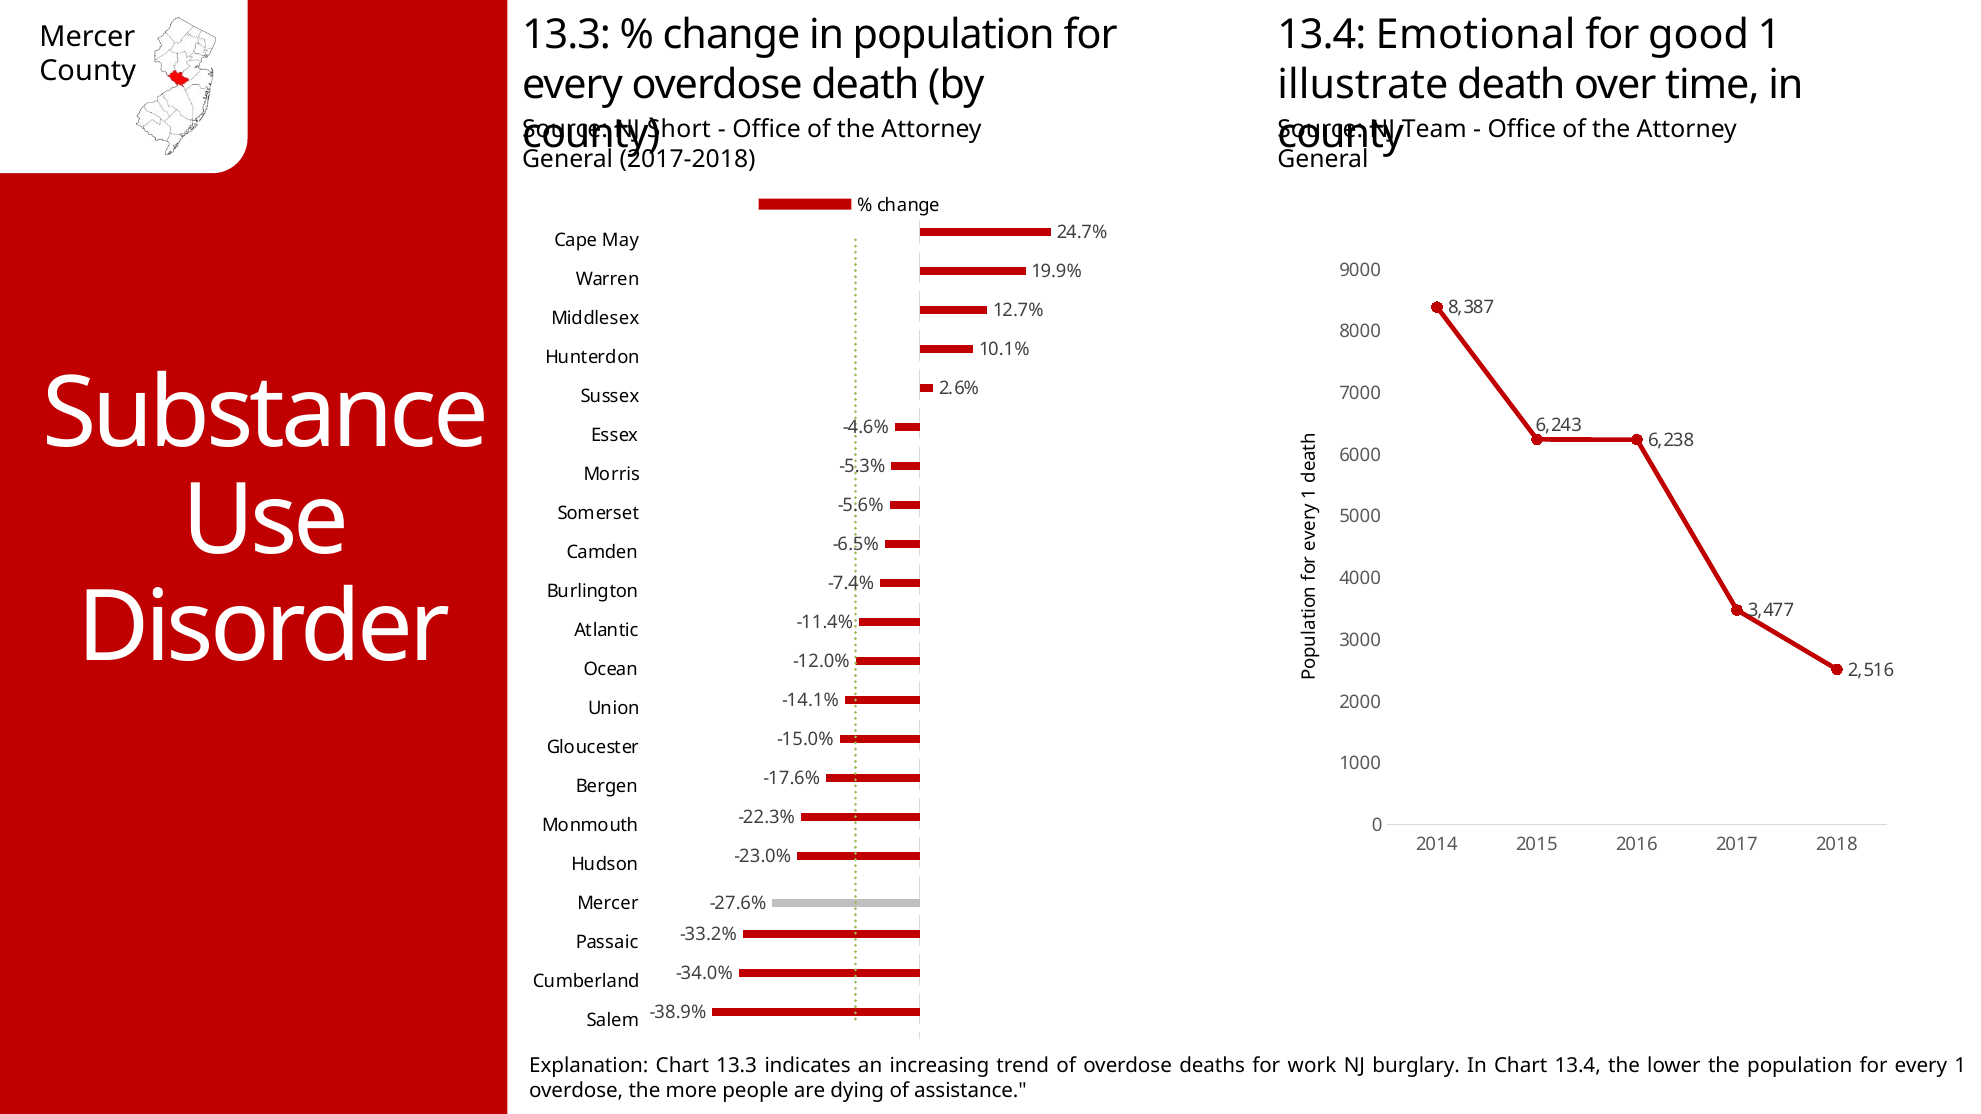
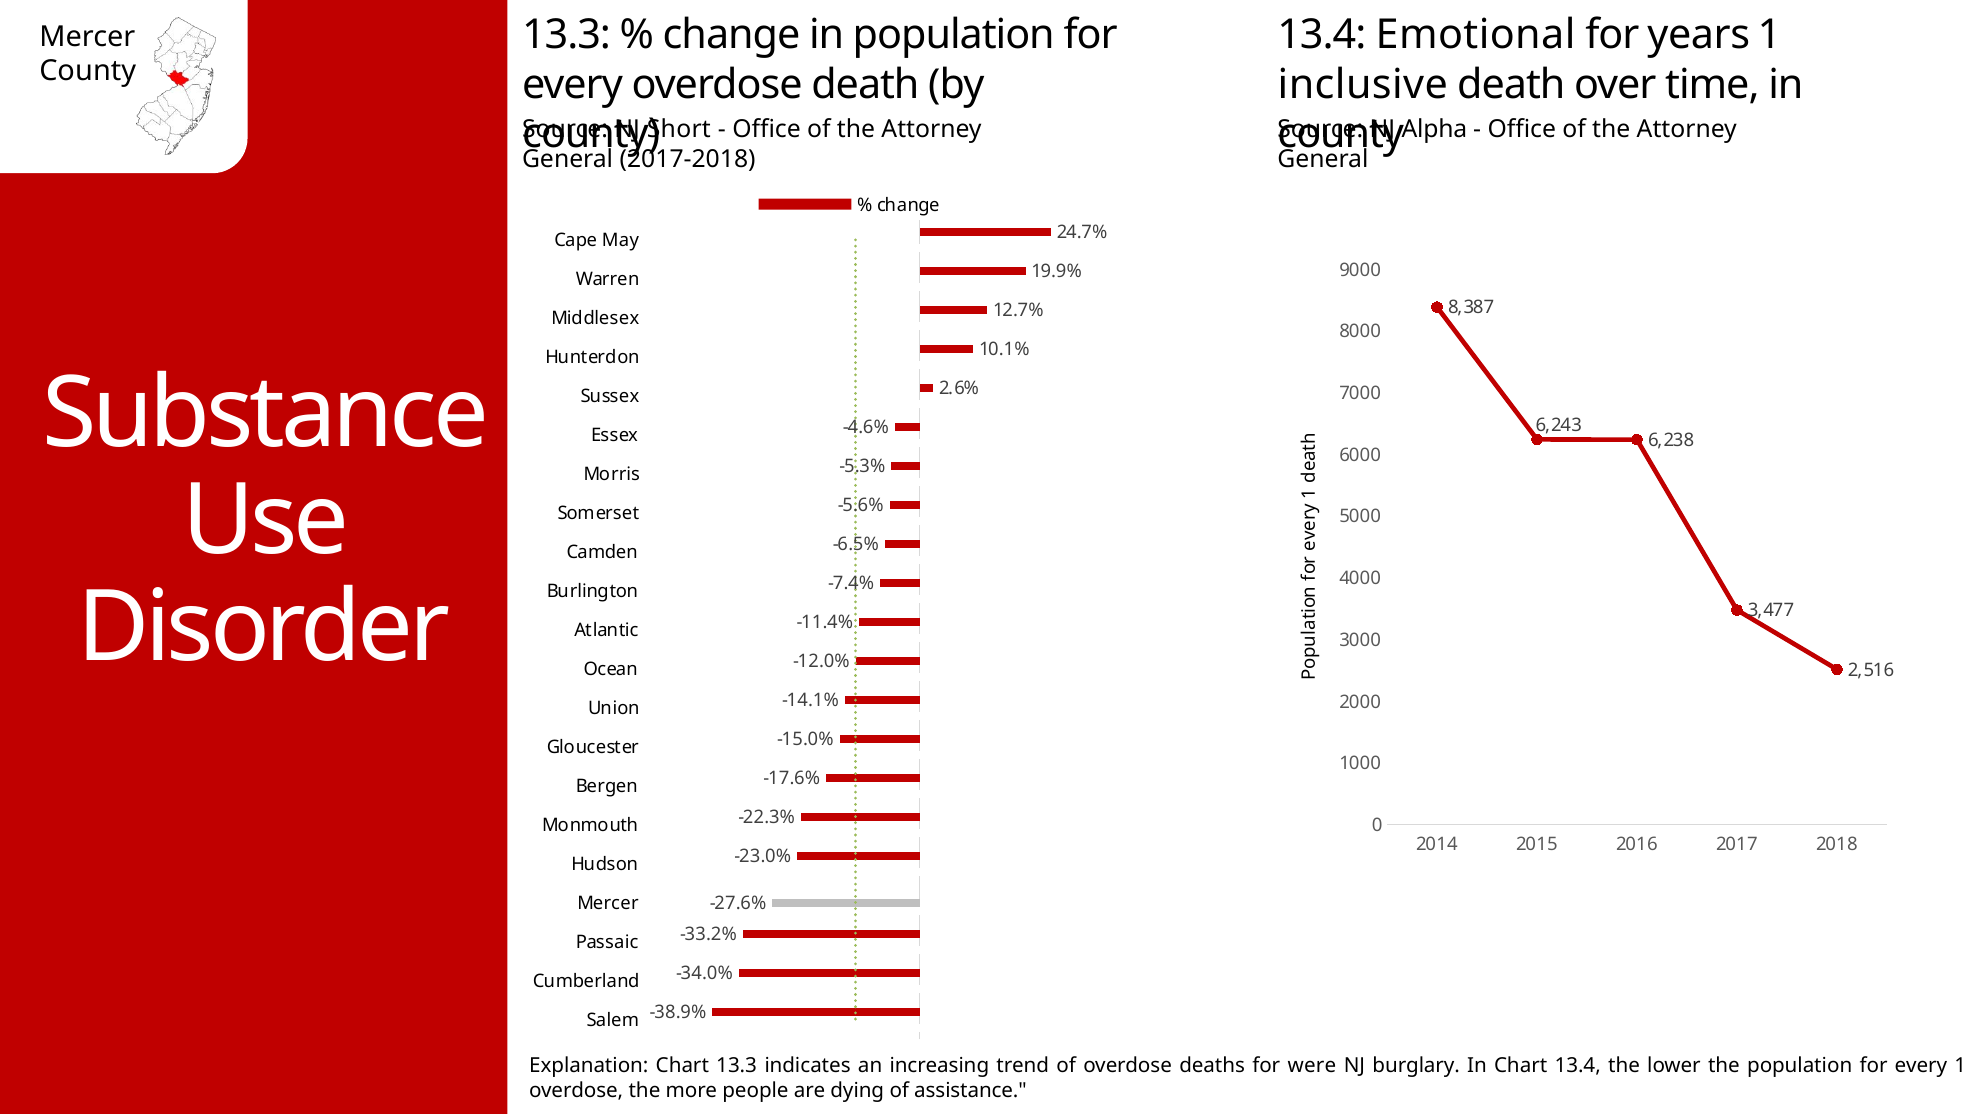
good: good -> years (1699, 35)
illustrate: illustrate -> inclusive (1363, 85)
Team: Team -> Alpha (1434, 129)
work: work -> were (1312, 1066)
